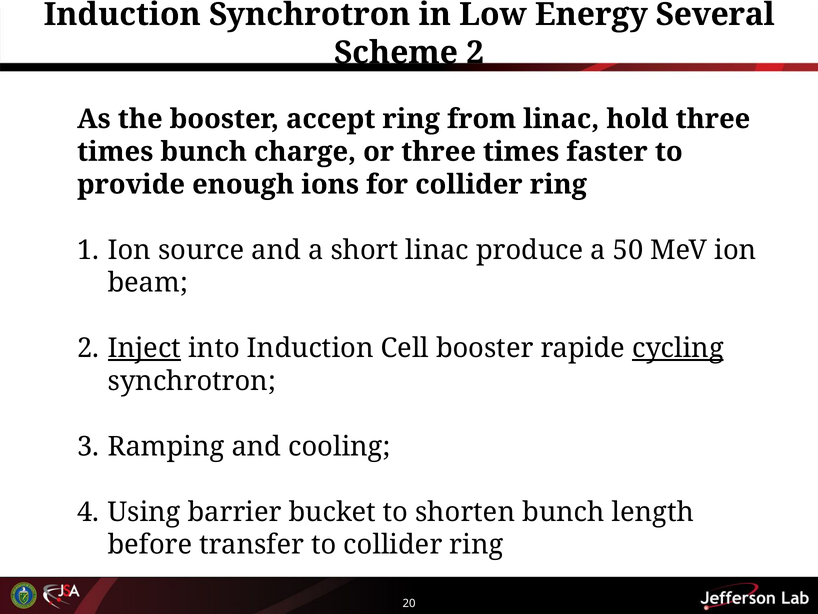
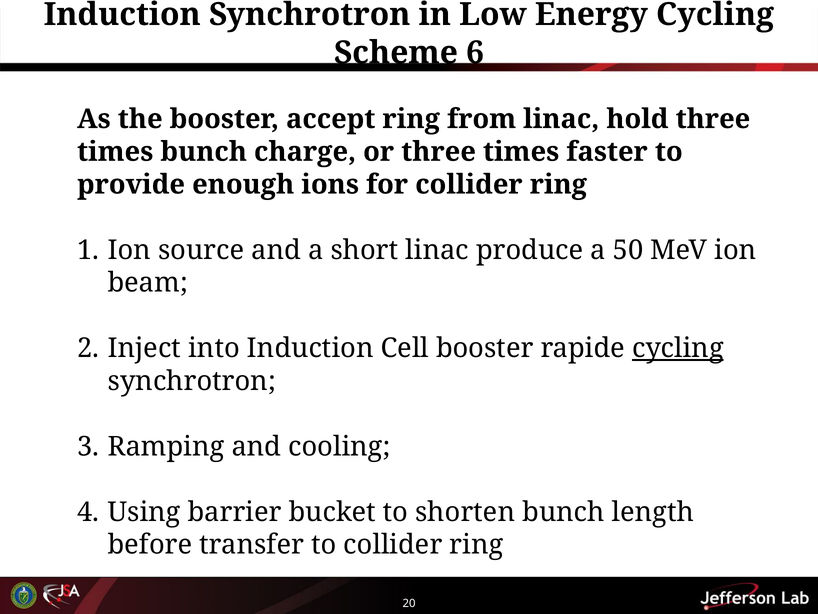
Energy Several: Several -> Cycling (715, 14)
Scheme 2: 2 -> 6 (475, 53)
Inject underline: present -> none (144, 348)
